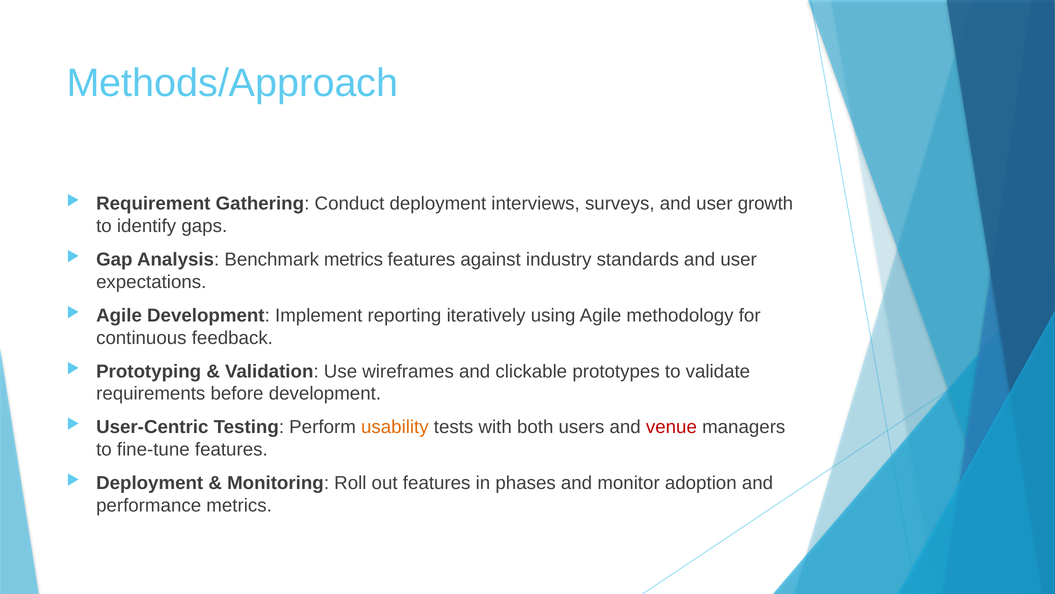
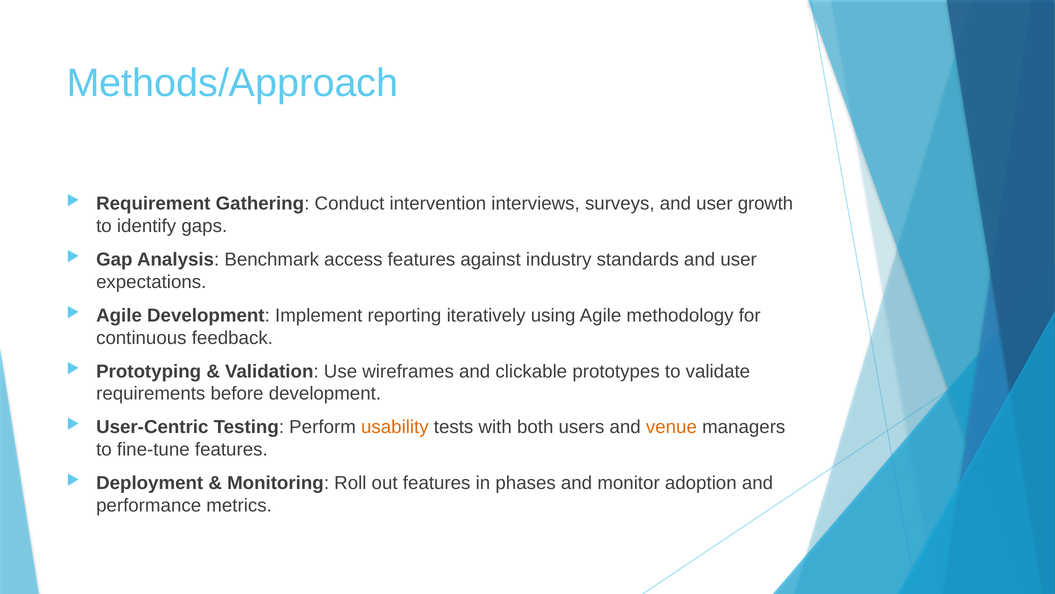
Conduct deployment: deployment -> intervention (438, 203)
Benchmark metrics: metrics -> access (353, 259)
venue colour: red -> orange (671, 427)
